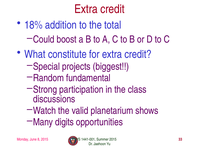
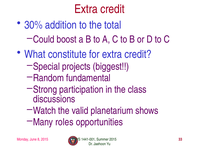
18%: 18% -> 30% (33, 25)
digits: digits -> roles (64, 122)
